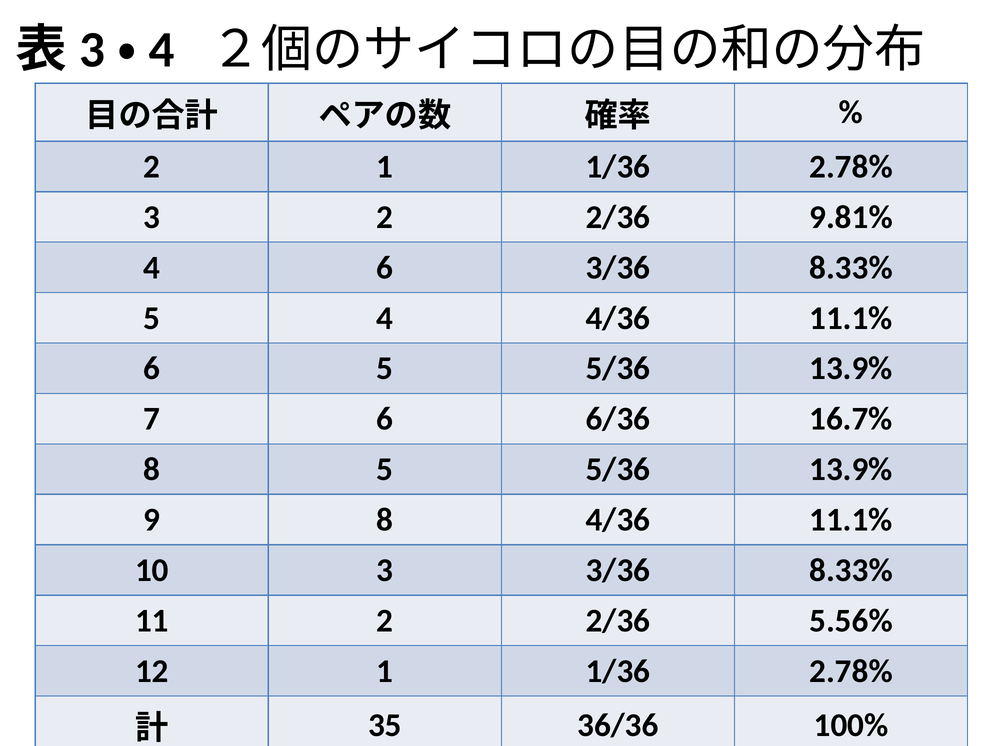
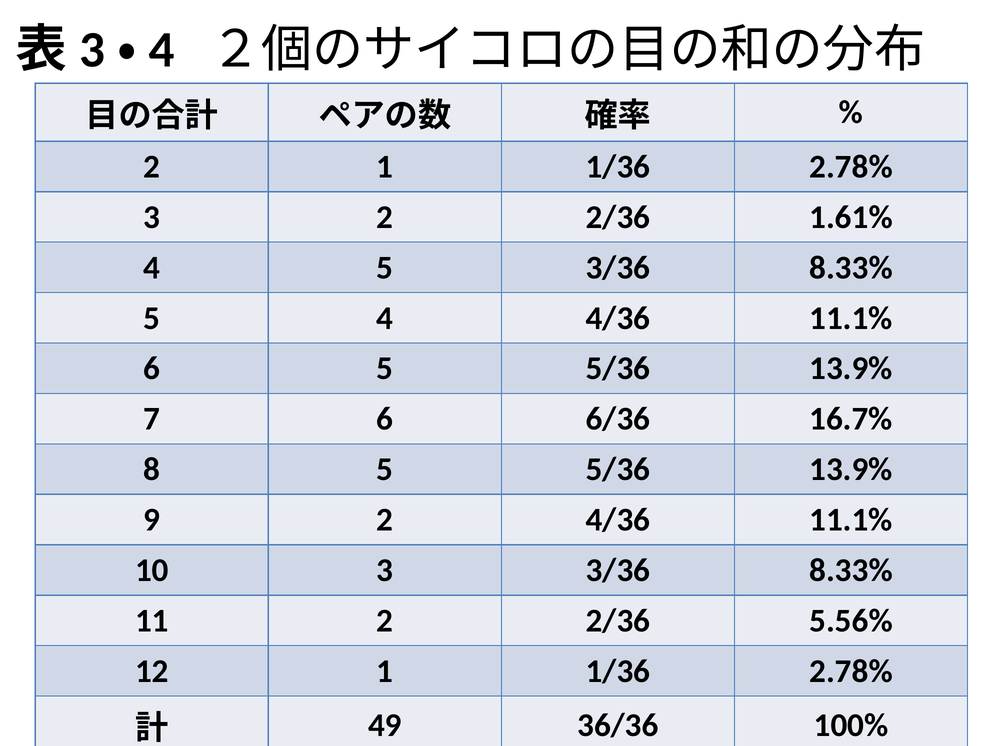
9.81%: 9.81% -> 1.61% (851, 217)
4 6: 6 -> 5 (385, 268)
9 8: 8 -> 2 (385, 520)
35: 35 -> 49 (385, 726)
